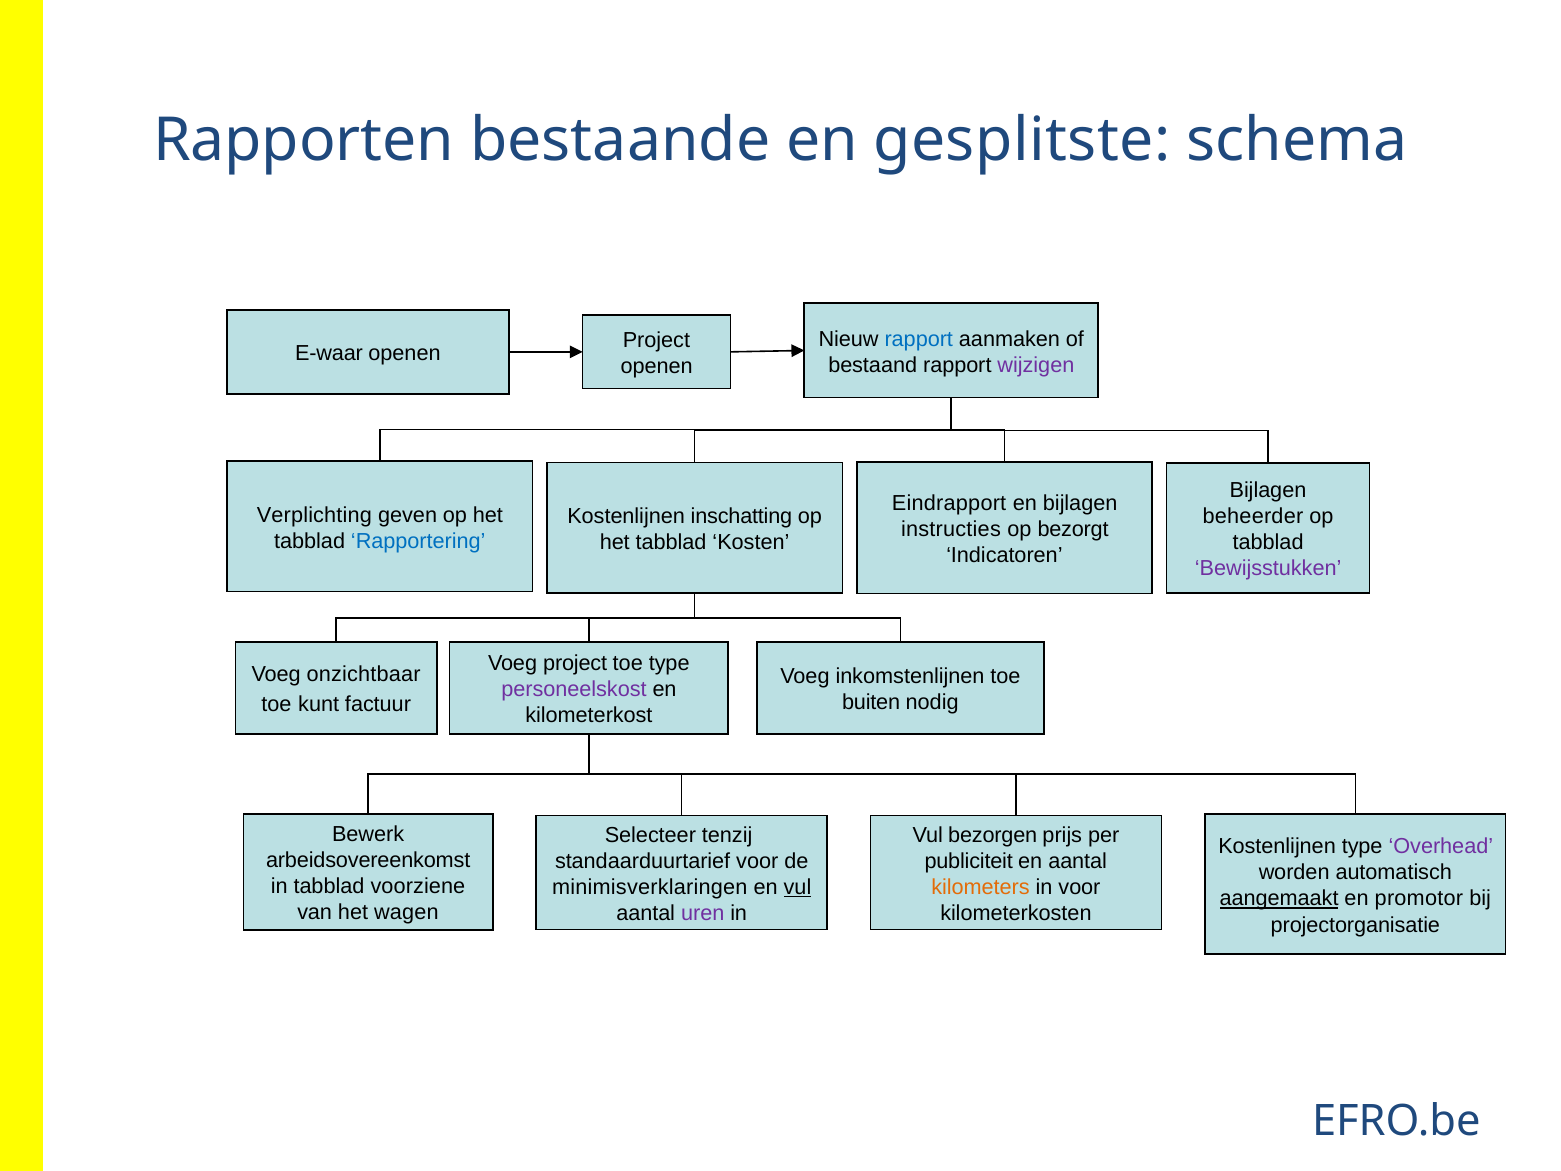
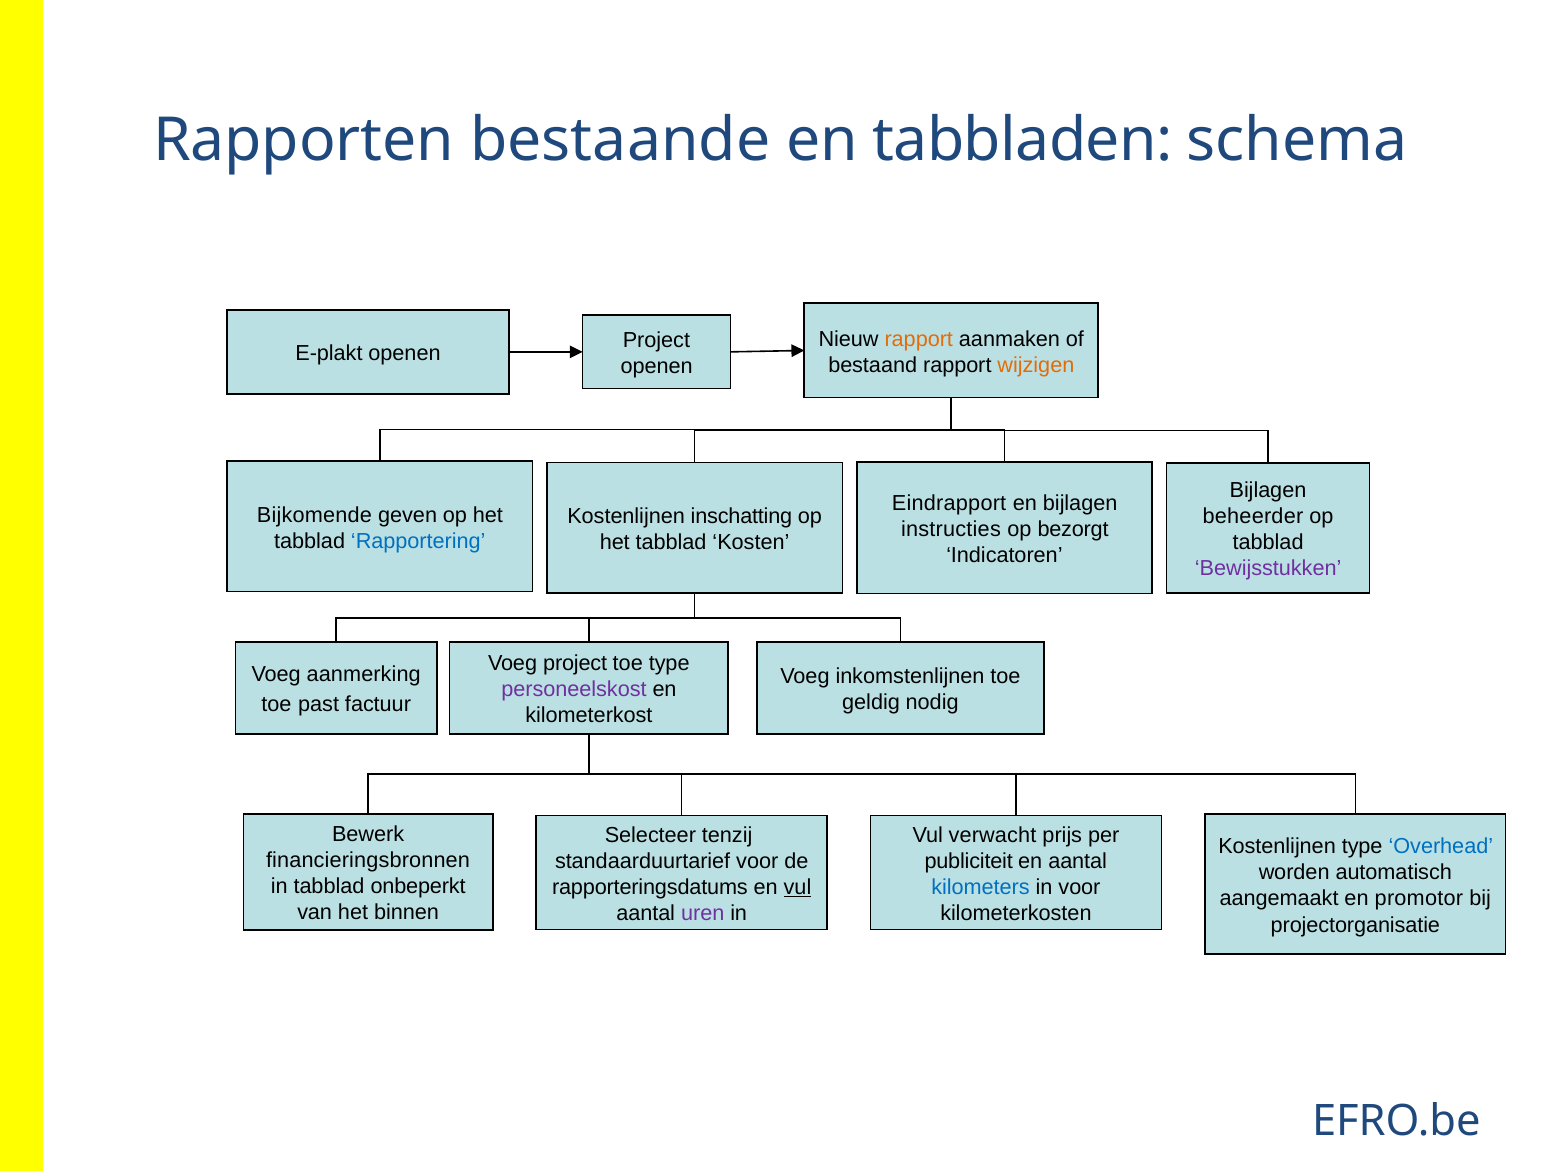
gesplitste: gesplitste -> tabbladen (1022, 141)
rapport colour: blue -> orange (919, 339)
E-waar: E-waar -> E-plakt (329, 353)
wijzigen colour: purple -> orange (1036, 365)
Verplichting: Verplichting -> Bijkomende (314, 515)
onzichtbaar: onzichtbaar -> aanmerking (364, 674)
buiten: buiten -> geldig (871, 702)
kunt: kunt -> past (319, 704)
bezorgen: bezorgen -> verwacht (993, 835)
Overhead colour: purple -> blue (1441, 846)
arbeidsovereenkomst: arbeidsovereenkomst -> financieringsbronnen (368, 860)
voorziene: voorziene -> onbeperkt (418, 886)
minimisverklaringen: minimisverklaringen -> rapporteringsdatums (650, 887)
kilometers colour: orange -> blue (981, 887)
aangemaakt underline: present -> none (1279, 899)
wagen: wagen -> binnen (406, 912)
